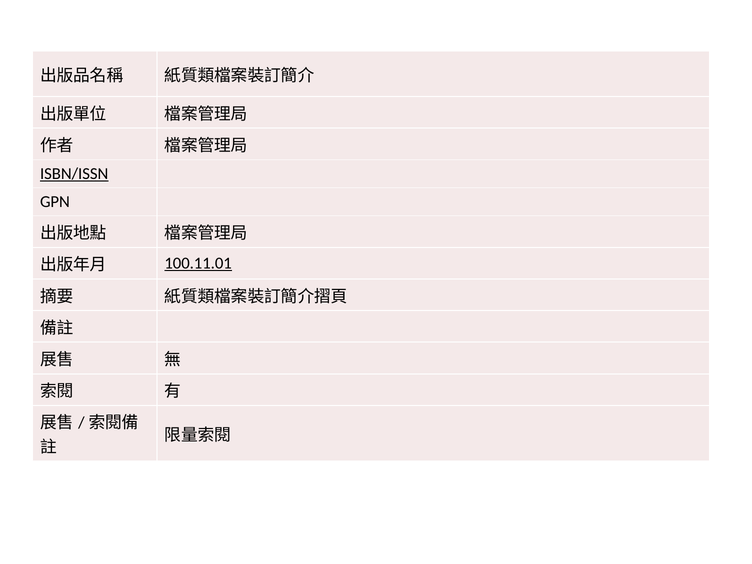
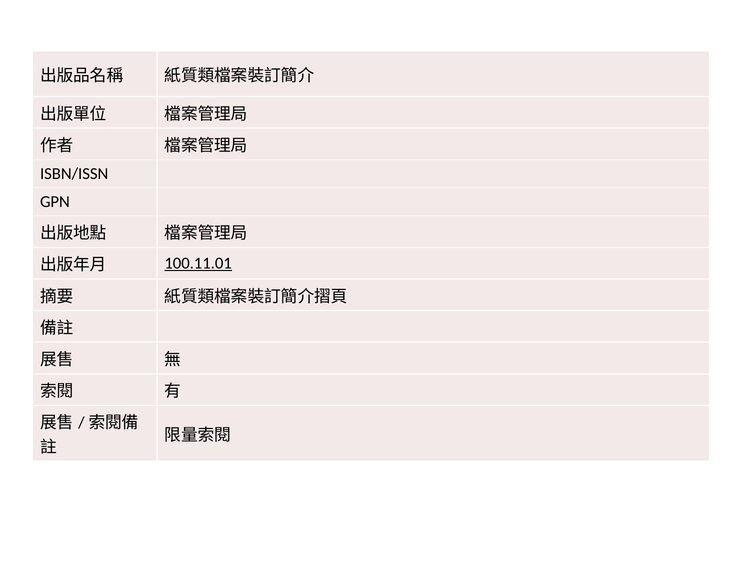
ISBN/ISSN underline: present -> none (74, 174)
